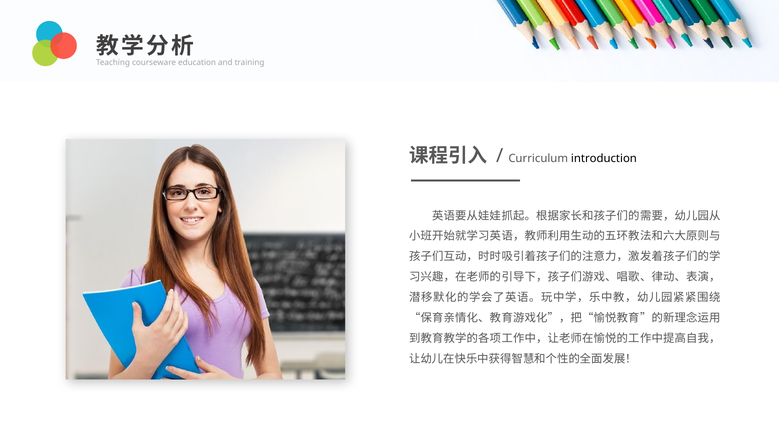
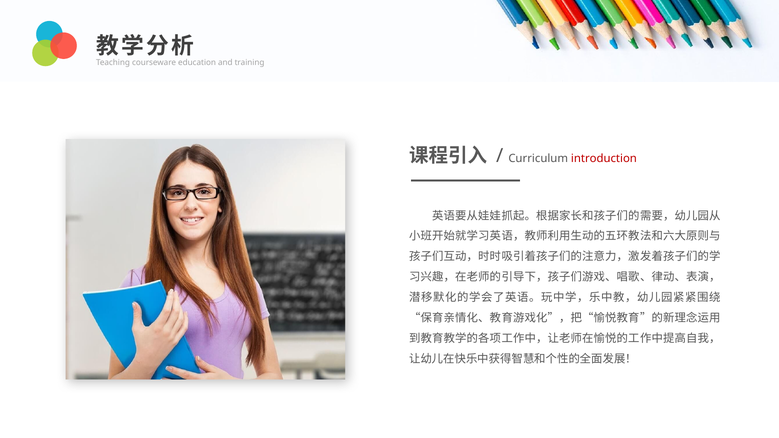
introduction colour: black -> red (604, 159)
